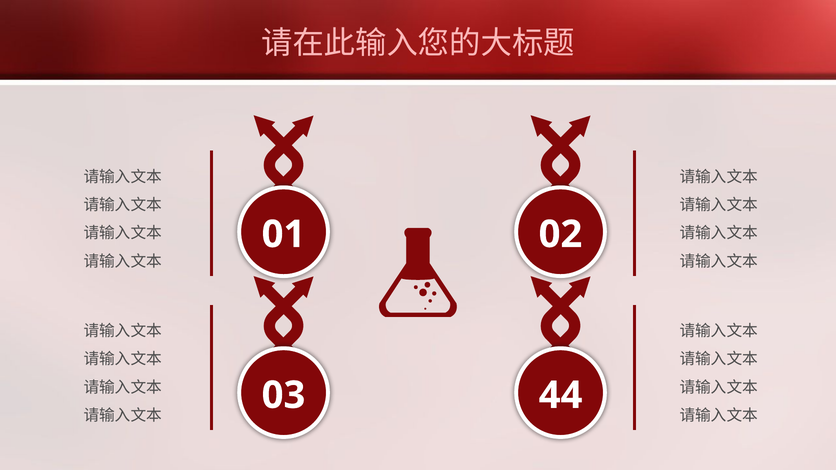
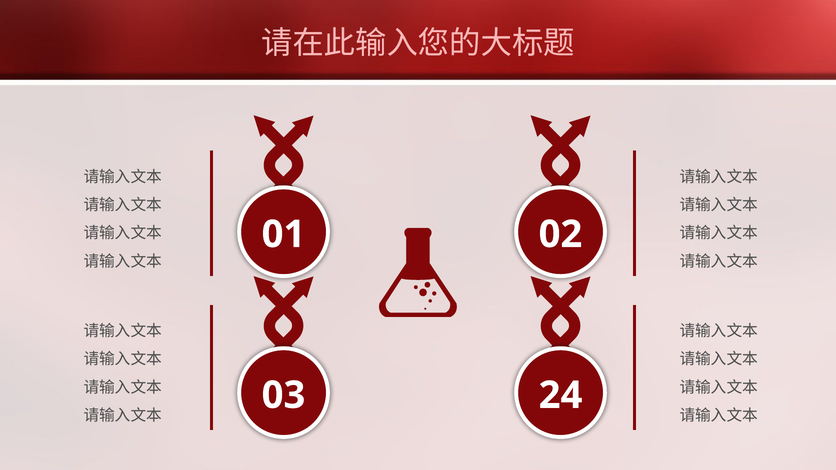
44: 44 -> 24 (561, 395)
